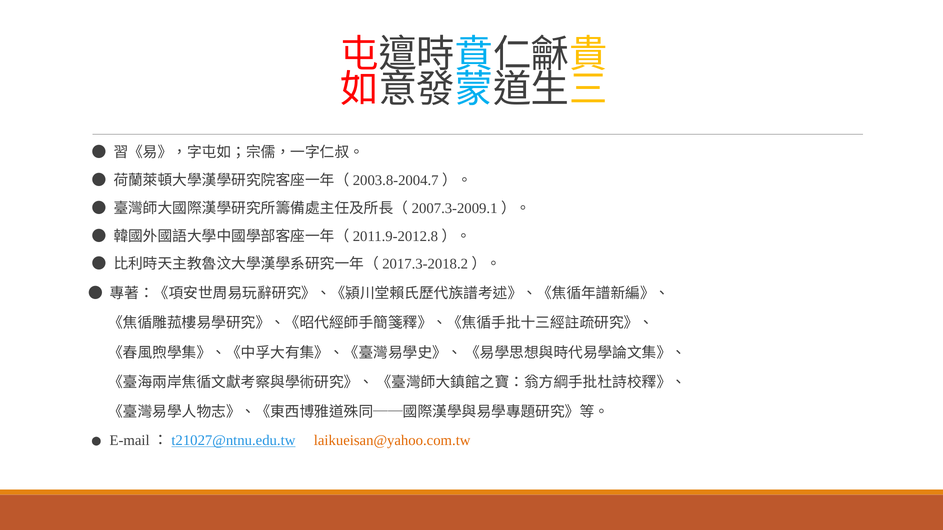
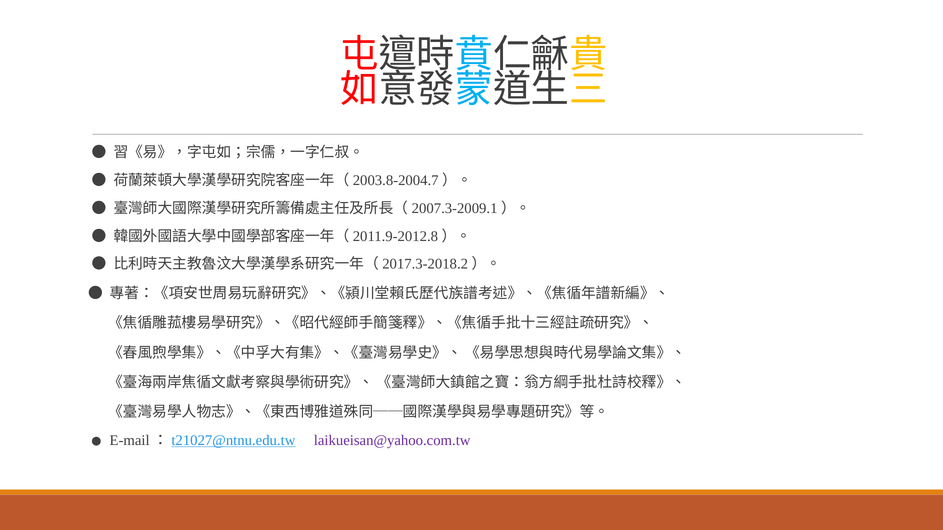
laikueisan@yahoo.com.tw colour: orange -> purple (392, 441)
